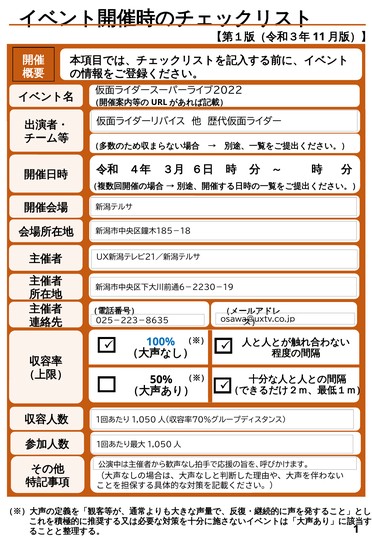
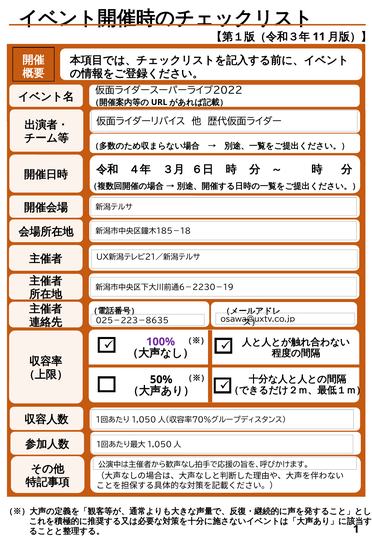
100% colour: blue -> purple (161, 341)
